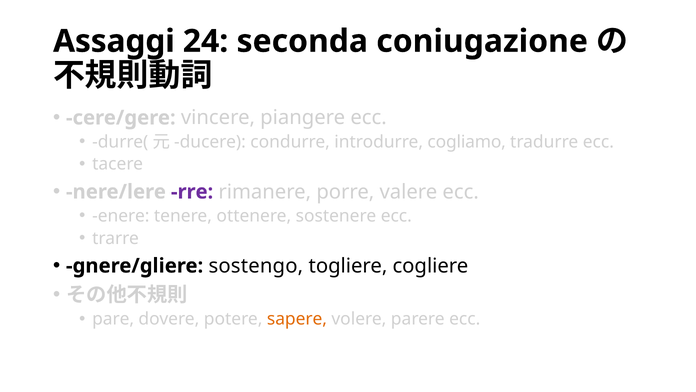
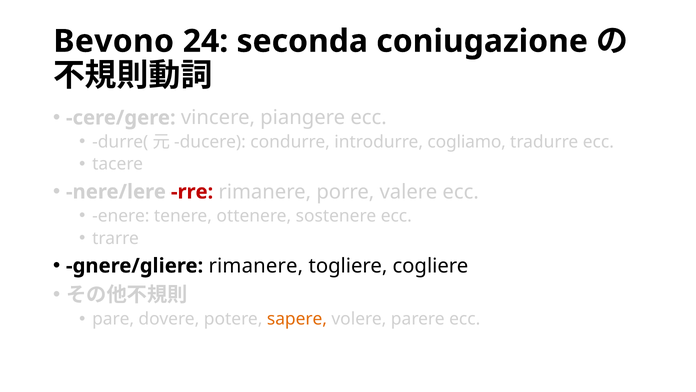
Assaggi: Assaggi -> Bevono (114, 41)
rre colour: purple -> red (192, 192)
gnere/gliere sostengo: sostengo -> rimanere (256, 266)
